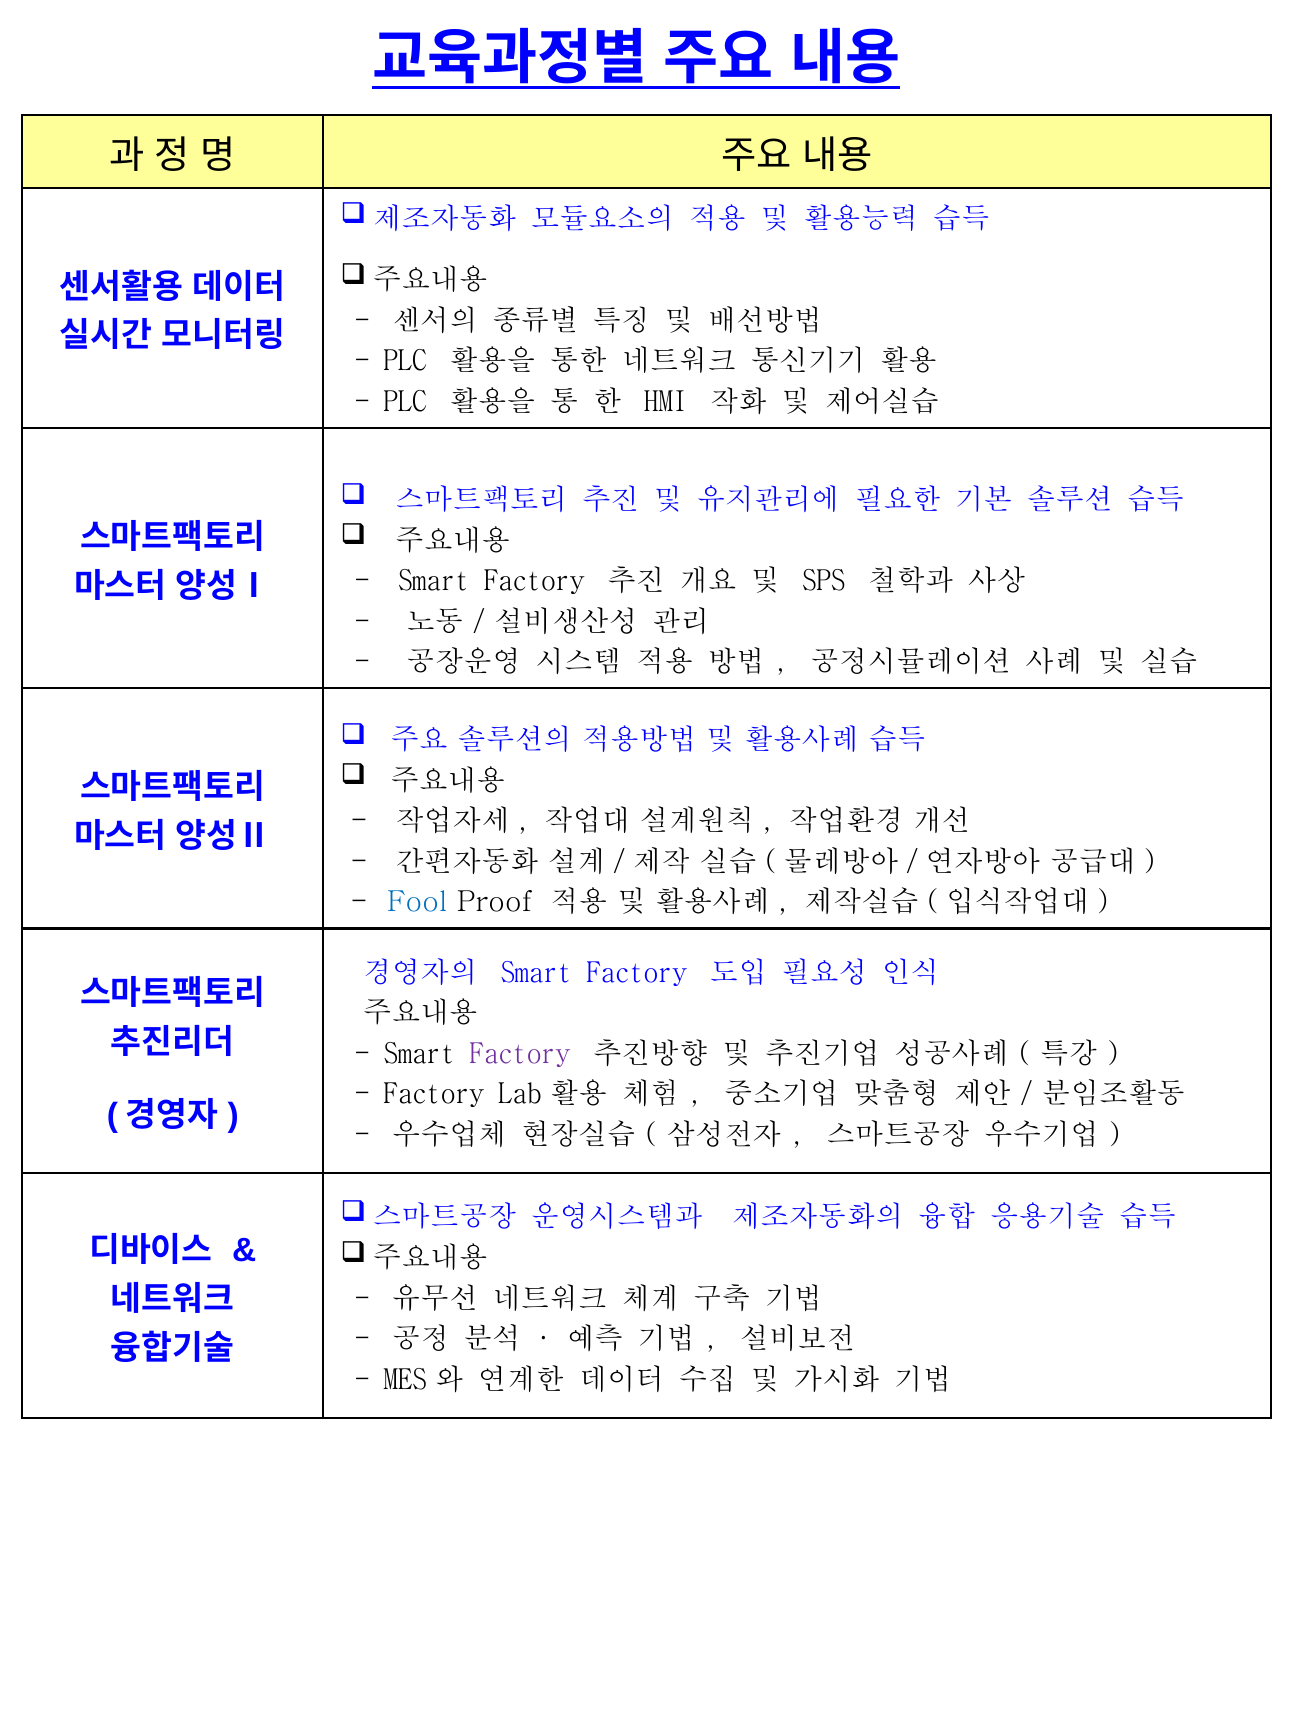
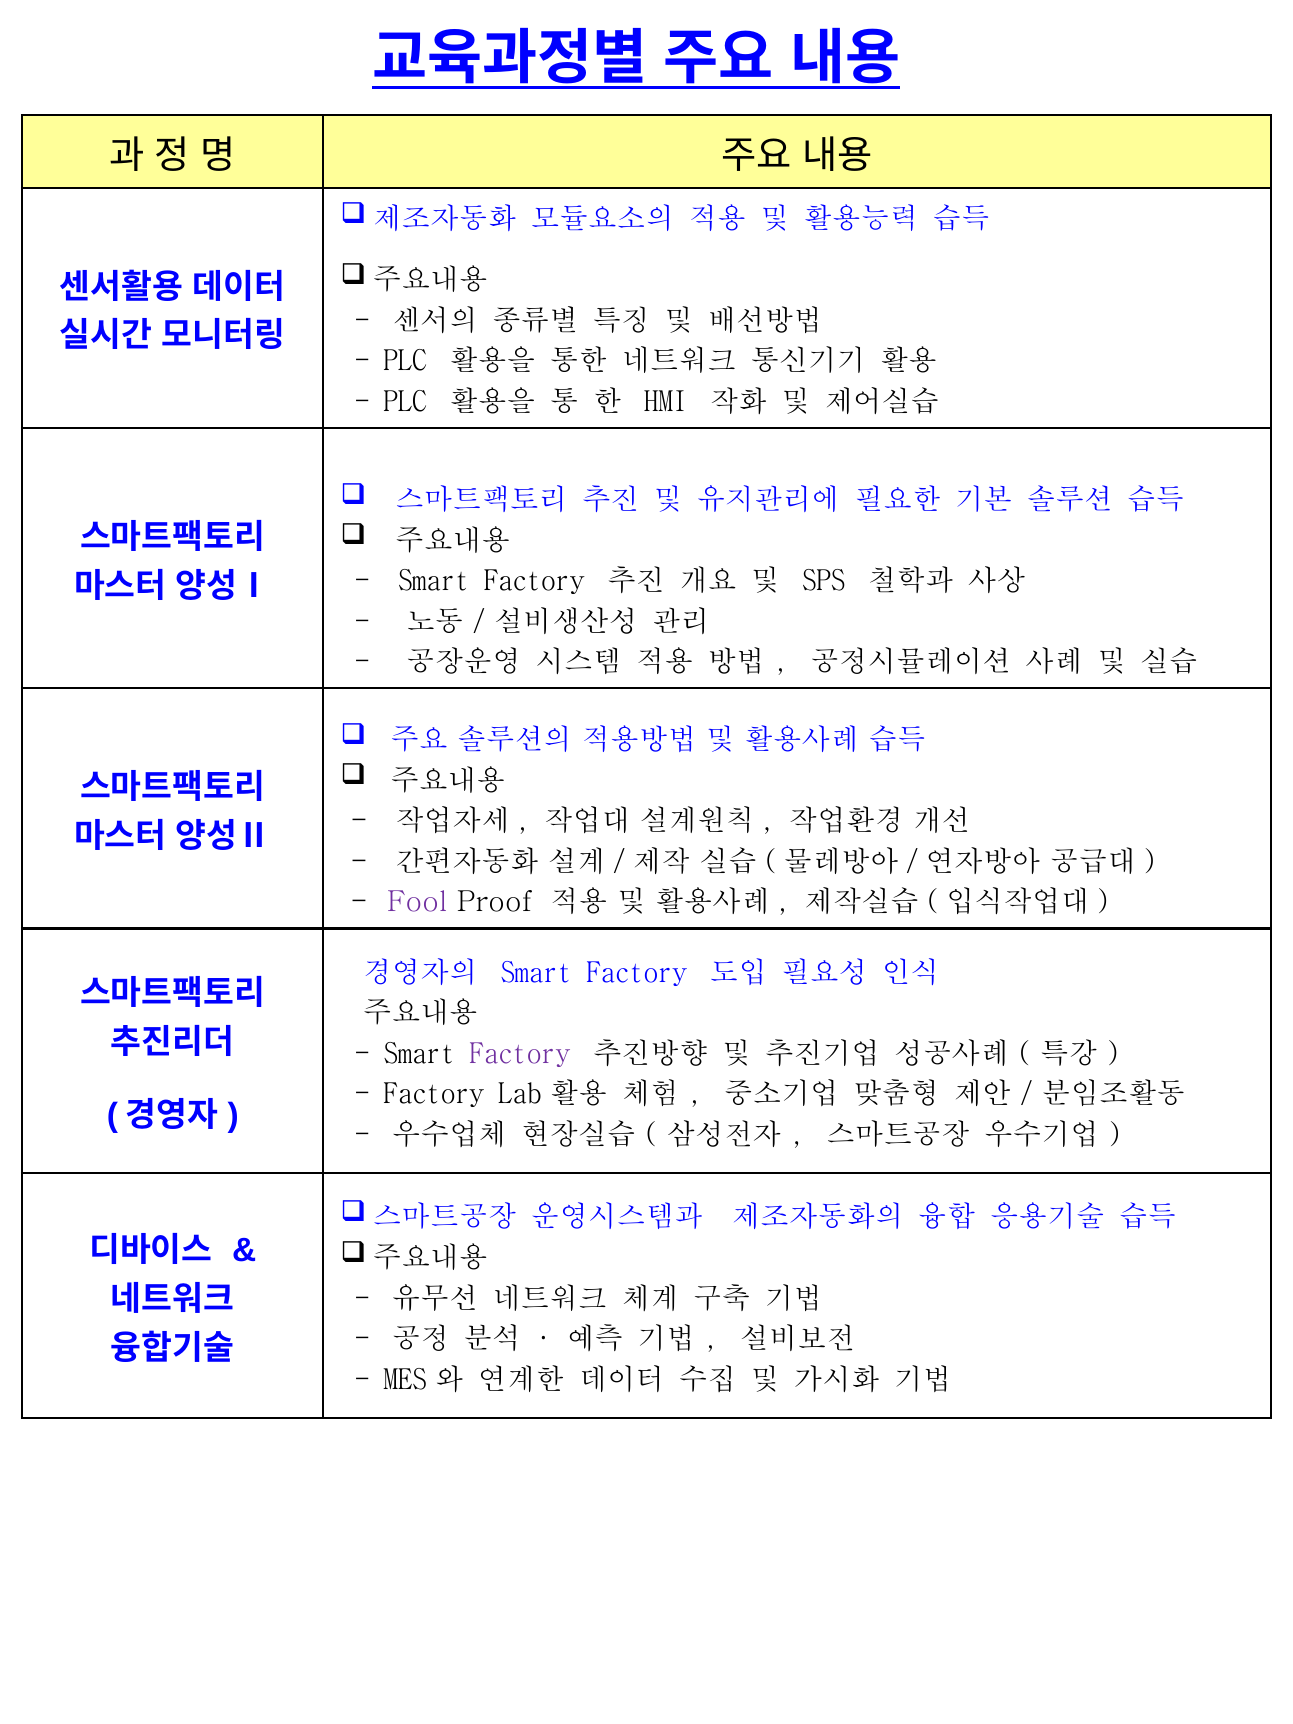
Fool colour: blue -> purple (417, 902)
